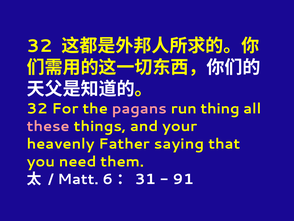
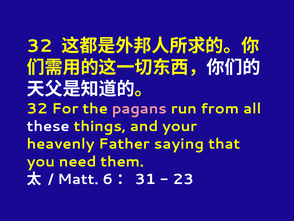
thing: thing -> from (220, 108)
these colour: pink -> white (48, 126)
91: 91 -> 23 (183, 179)
